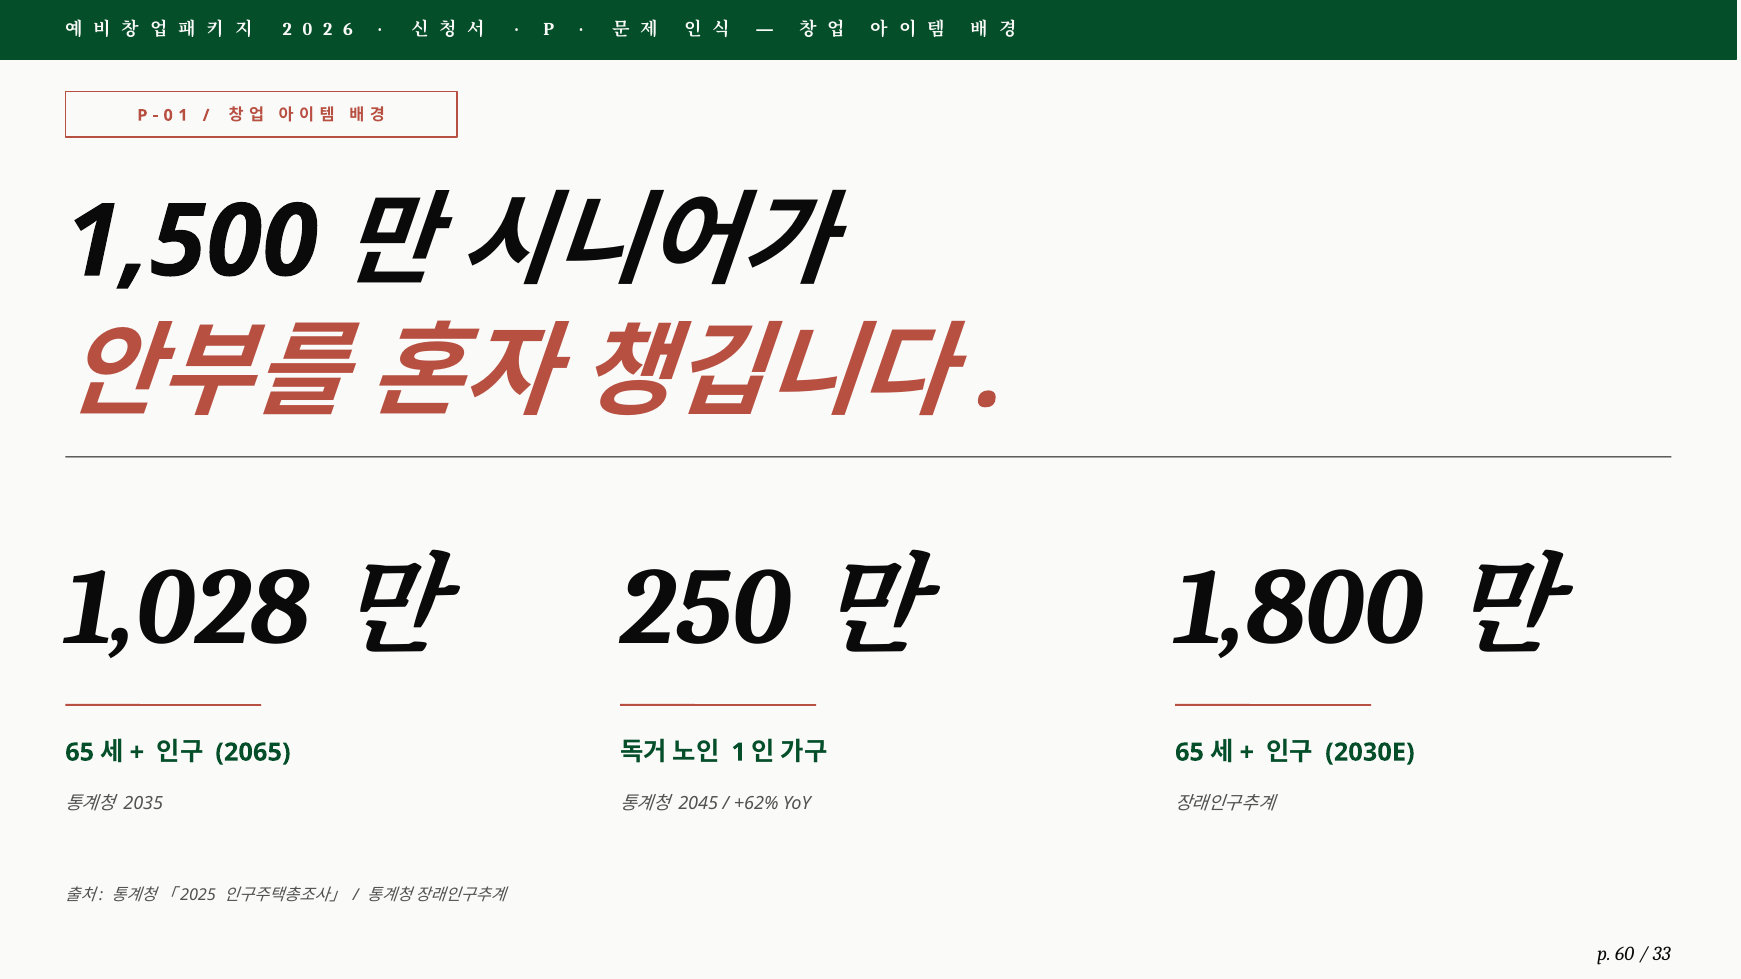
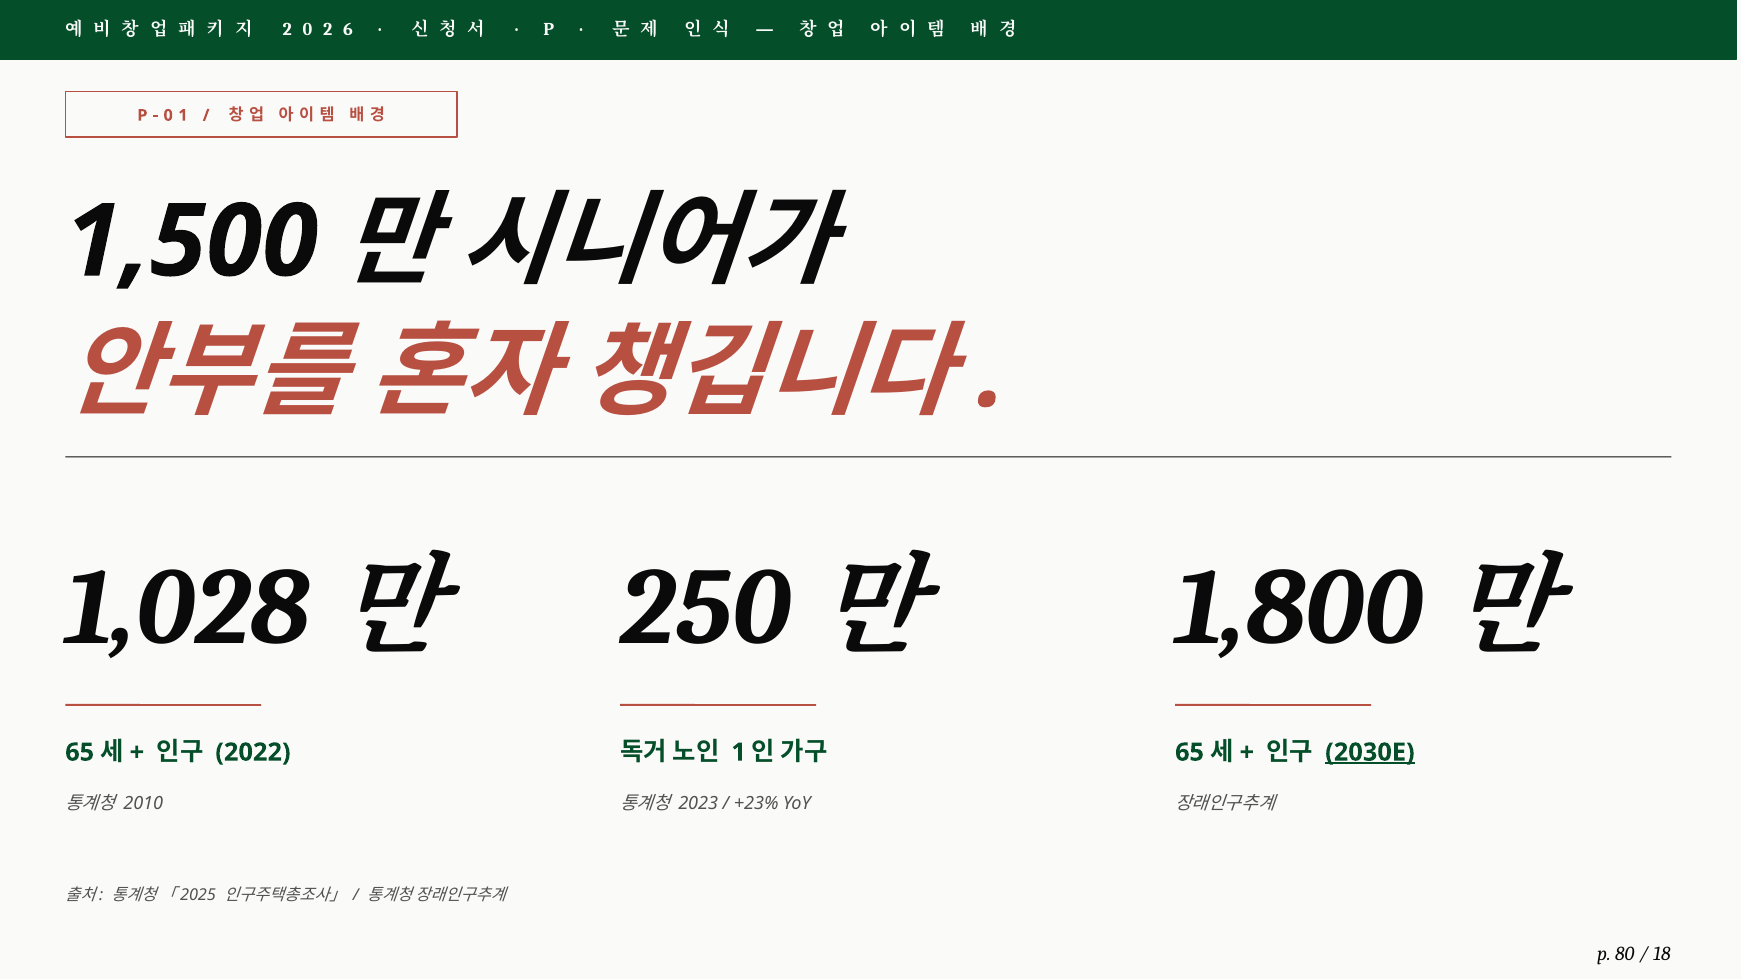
2065: 2065 -> 2022 (253, 752)
2030E underline: none -> present (1370, 752)
2035: 2035 -> 2010 (143, 804)
2045: 2045 -> 2023 (698, 804)
+62%: +62% -> +23% (756, 804)
60: 60 -> 80 (1625, 955)
33: 33 -> 18 (1662, 955)
